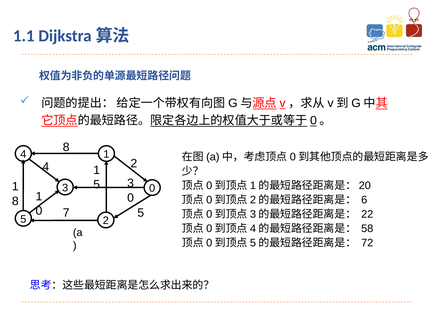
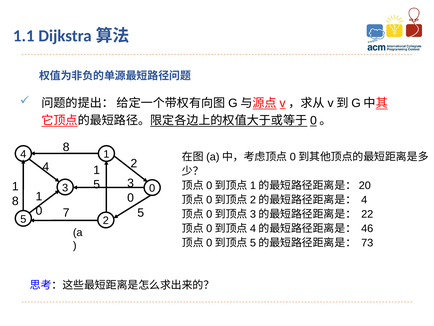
6: 6 -> 4 (364, 200)
58: 58 -> 46 (367, 228)
72: 72 -> 73 (367, 243)
